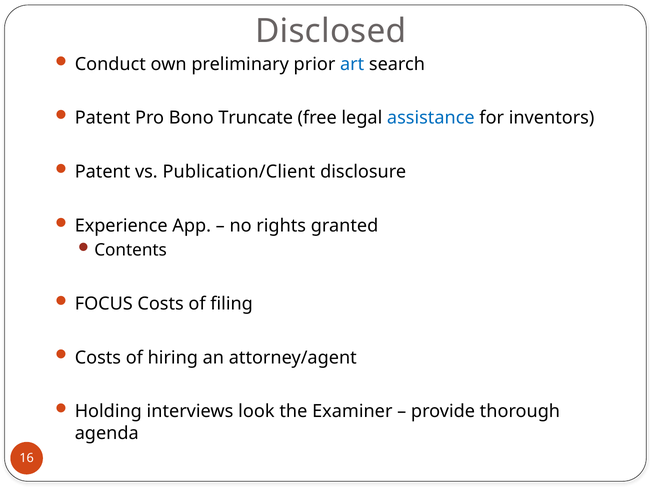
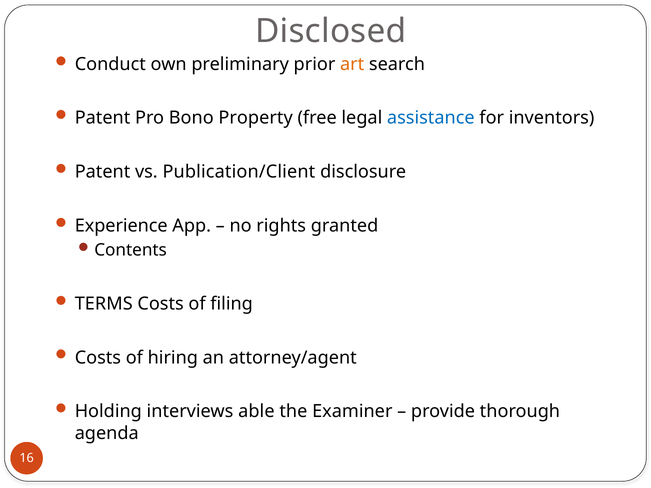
art colour: blue -> orange (352, 64)
Truncate: Truncate -> Property (256, 118)
FOCUS: FOCUS -> TERMS (104, 304)
look: look -> able (256, 412)
